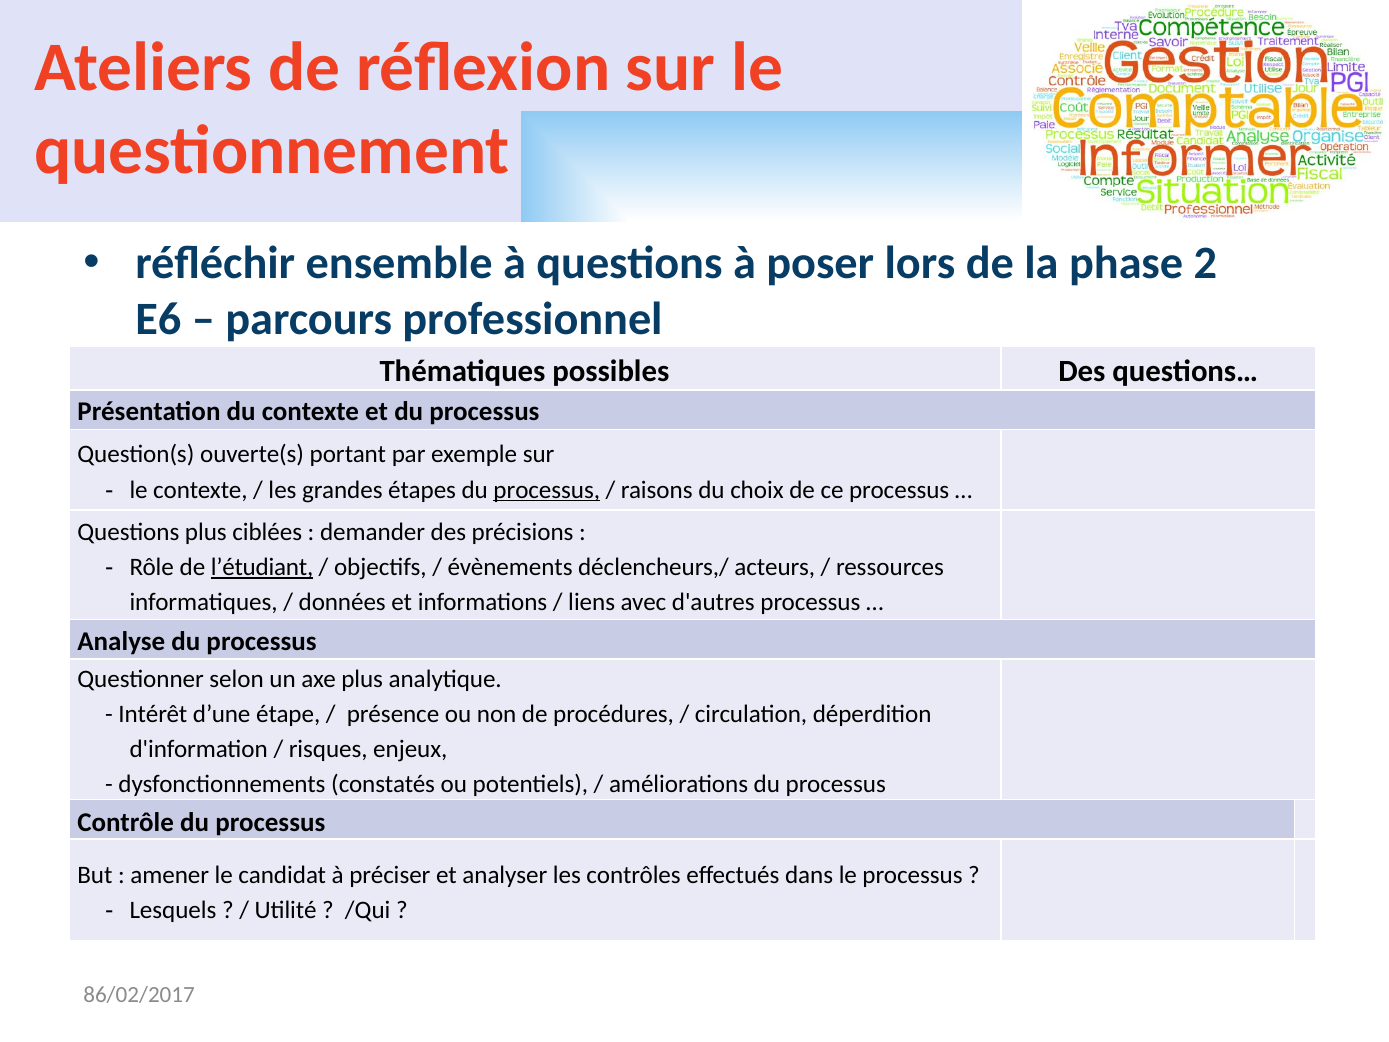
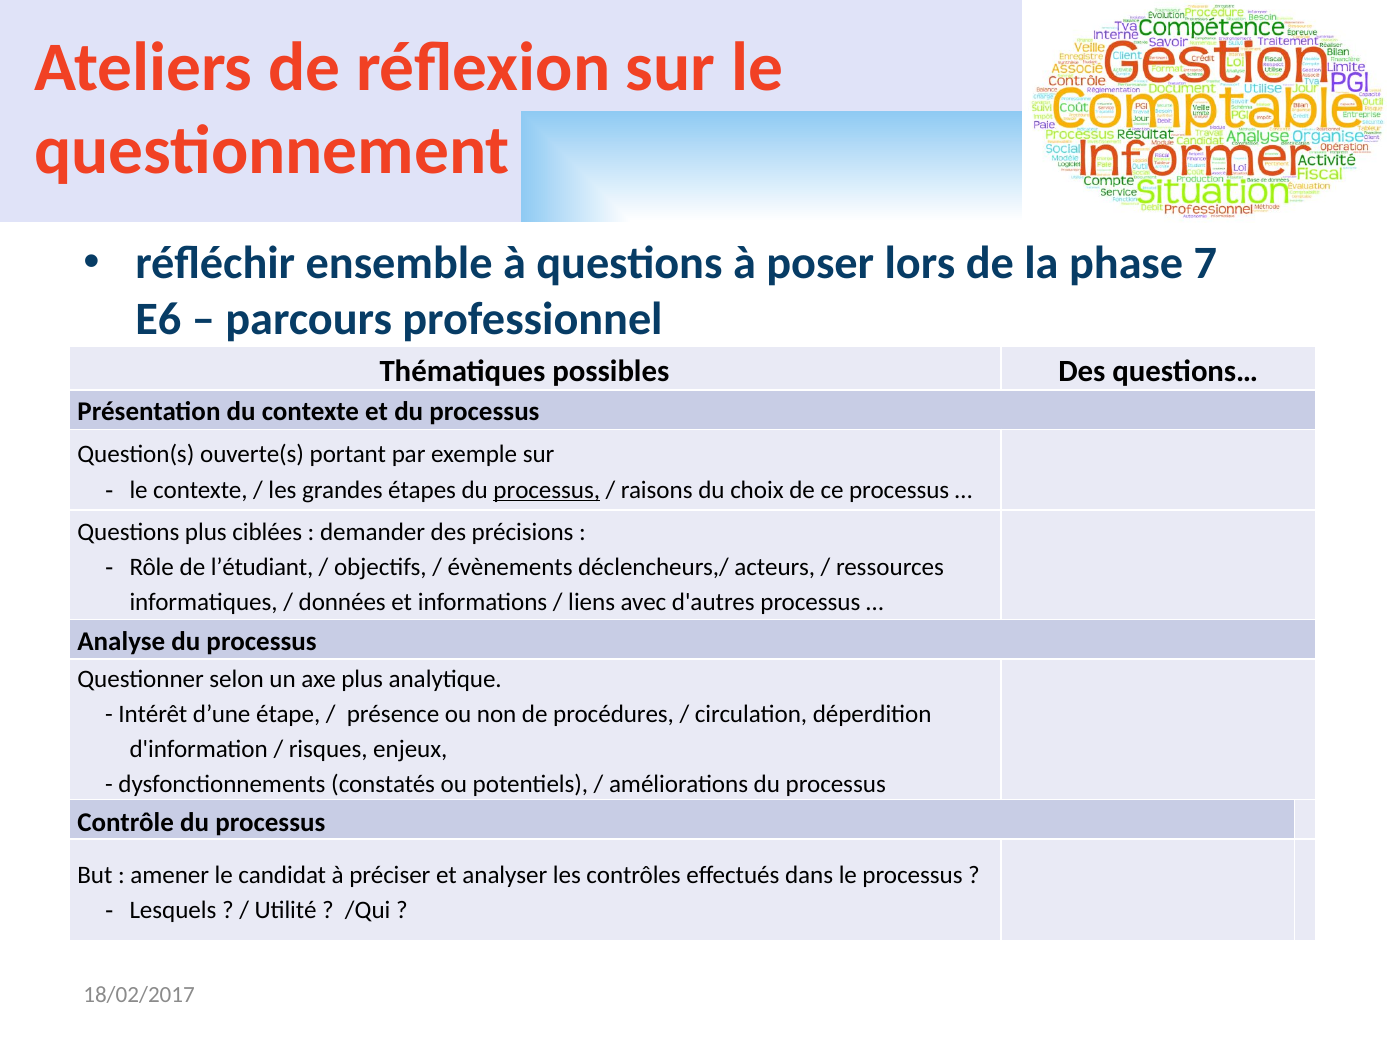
2: 2 -> 7 (1205, 263)
l’étudiant underline: present -> none (262, 567)
86/02/2017: 86/02/2017 -> 18/02/2017 (139, 995)
